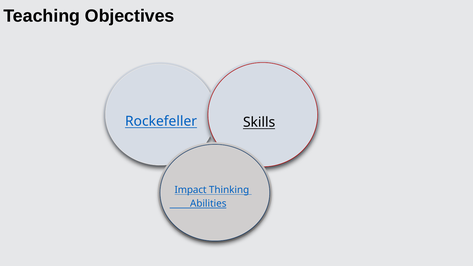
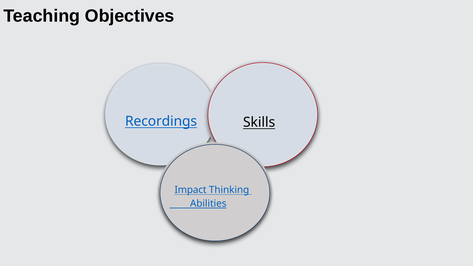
Rockefeller: Rockefeller -> Recordings (161, 121)
